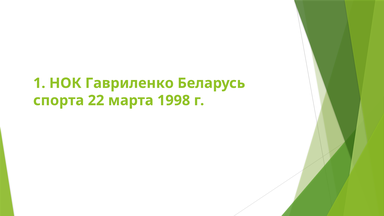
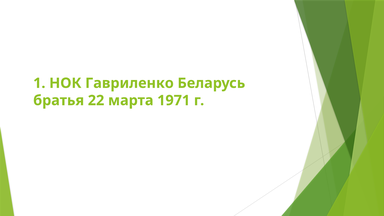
спорта: спорта -> братья (59, 100)
1998: 1998 -> 1971 (174, 100)
